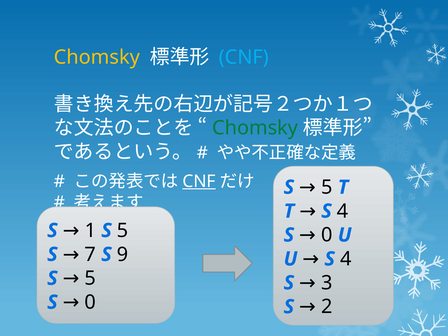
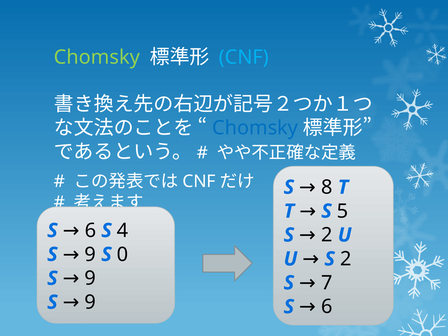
Chomsky colour: yellow -> light green (97, 57)
Chomsky colour: green -> blue (255, 128)
CNF underline: present -> none (199, 181)
5: 5 -> 8 (327, 187)
4: 4 -> 5 (343, 211)
5: 5 -> 4 (123, 231)
1: 1 -> 6 (90, 231)
0: 0 -> 2 (327, 235)
9: 9 -> 0 (123, 254)
7: 7 -> 9 (90, 254)
4: 4 -> 2 (346, 259)
5: 5 -> 9 (90, 278)
3: 3 -> 7 (327, 283)
0: 0 -> 9 (90, 302)
2: 2 -> 6 (327, 307)
